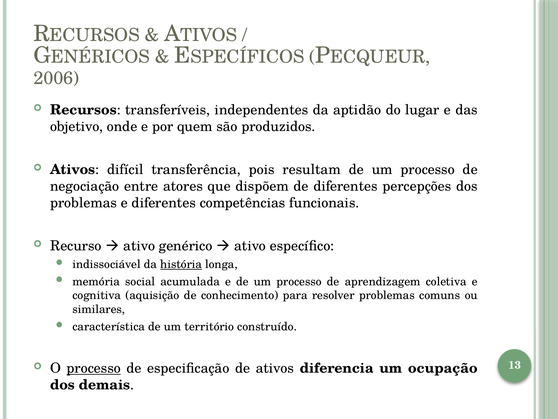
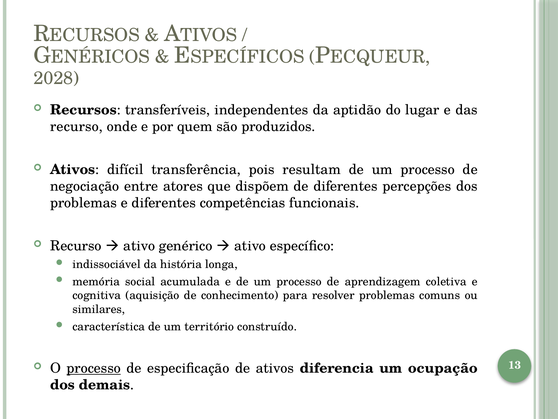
2006: 2006 -> 2028 (56, 78)
objetivo: objetivo -> recurso (76, 126)
história underline: present -> none (181, 264)
